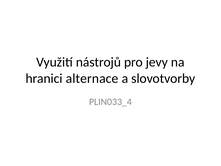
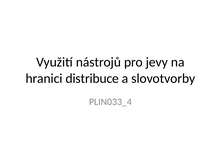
alternace: alternace -> distribuce (92, 78)
